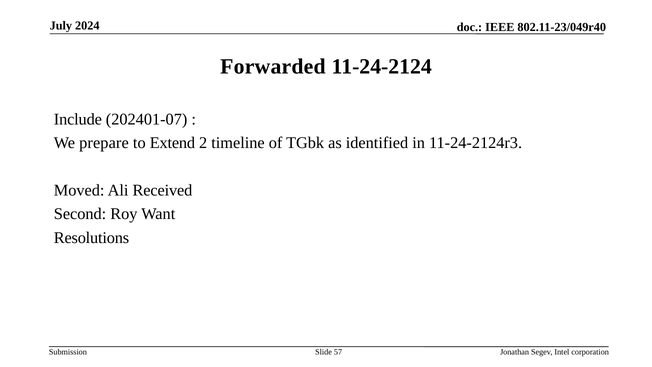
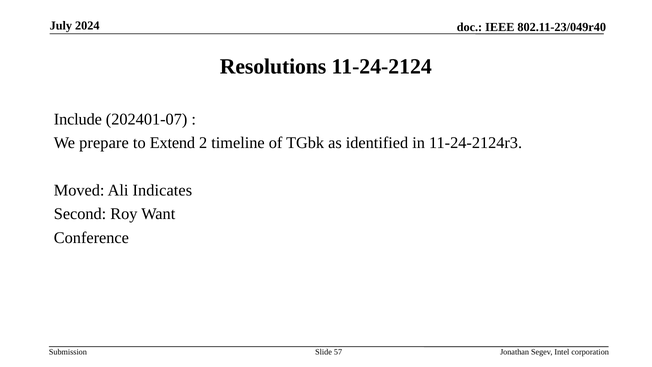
Forwarded: Forwarded -> Resolutions (273, 67)
Received: Received -> Indicates (162, 190)
Resolutions: Resolutions -> Conference (91, 238)
